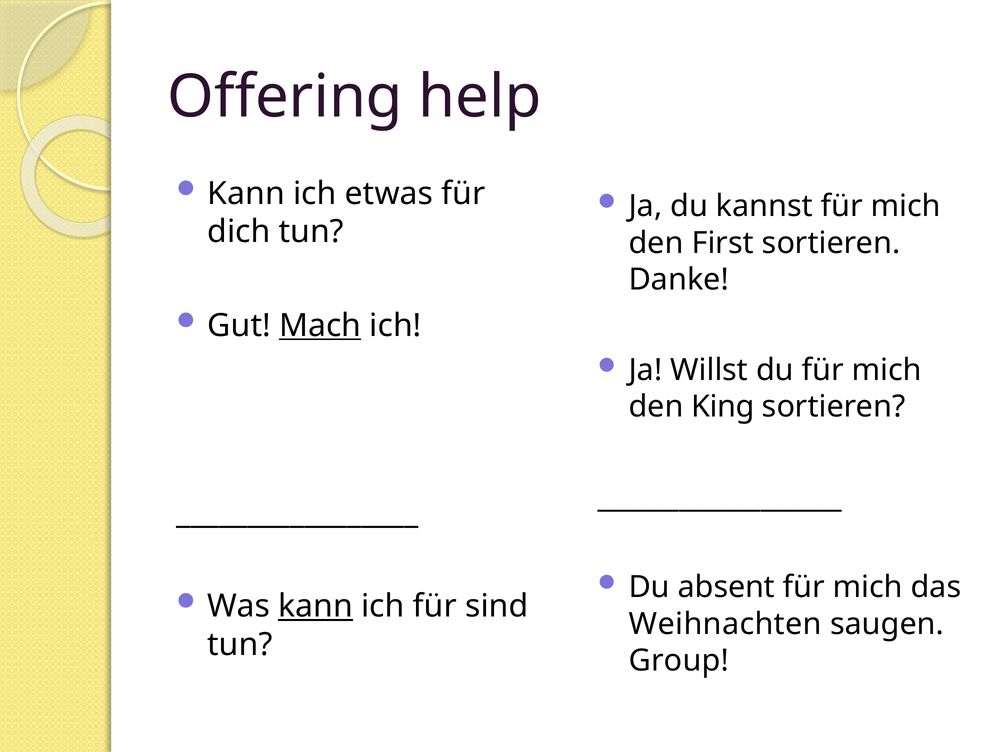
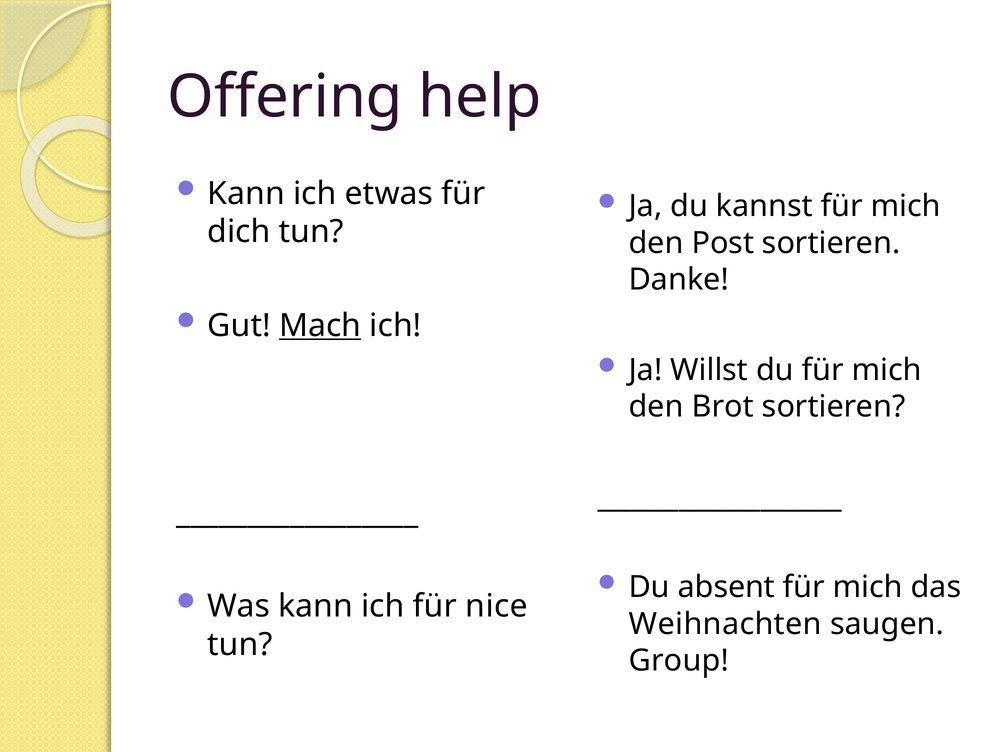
First: First -> Post (723, 243)
King: King -> Brot (723, 407)
kann underline: present -> none (316, 606)
sind: sind -> nice (497, 606)
